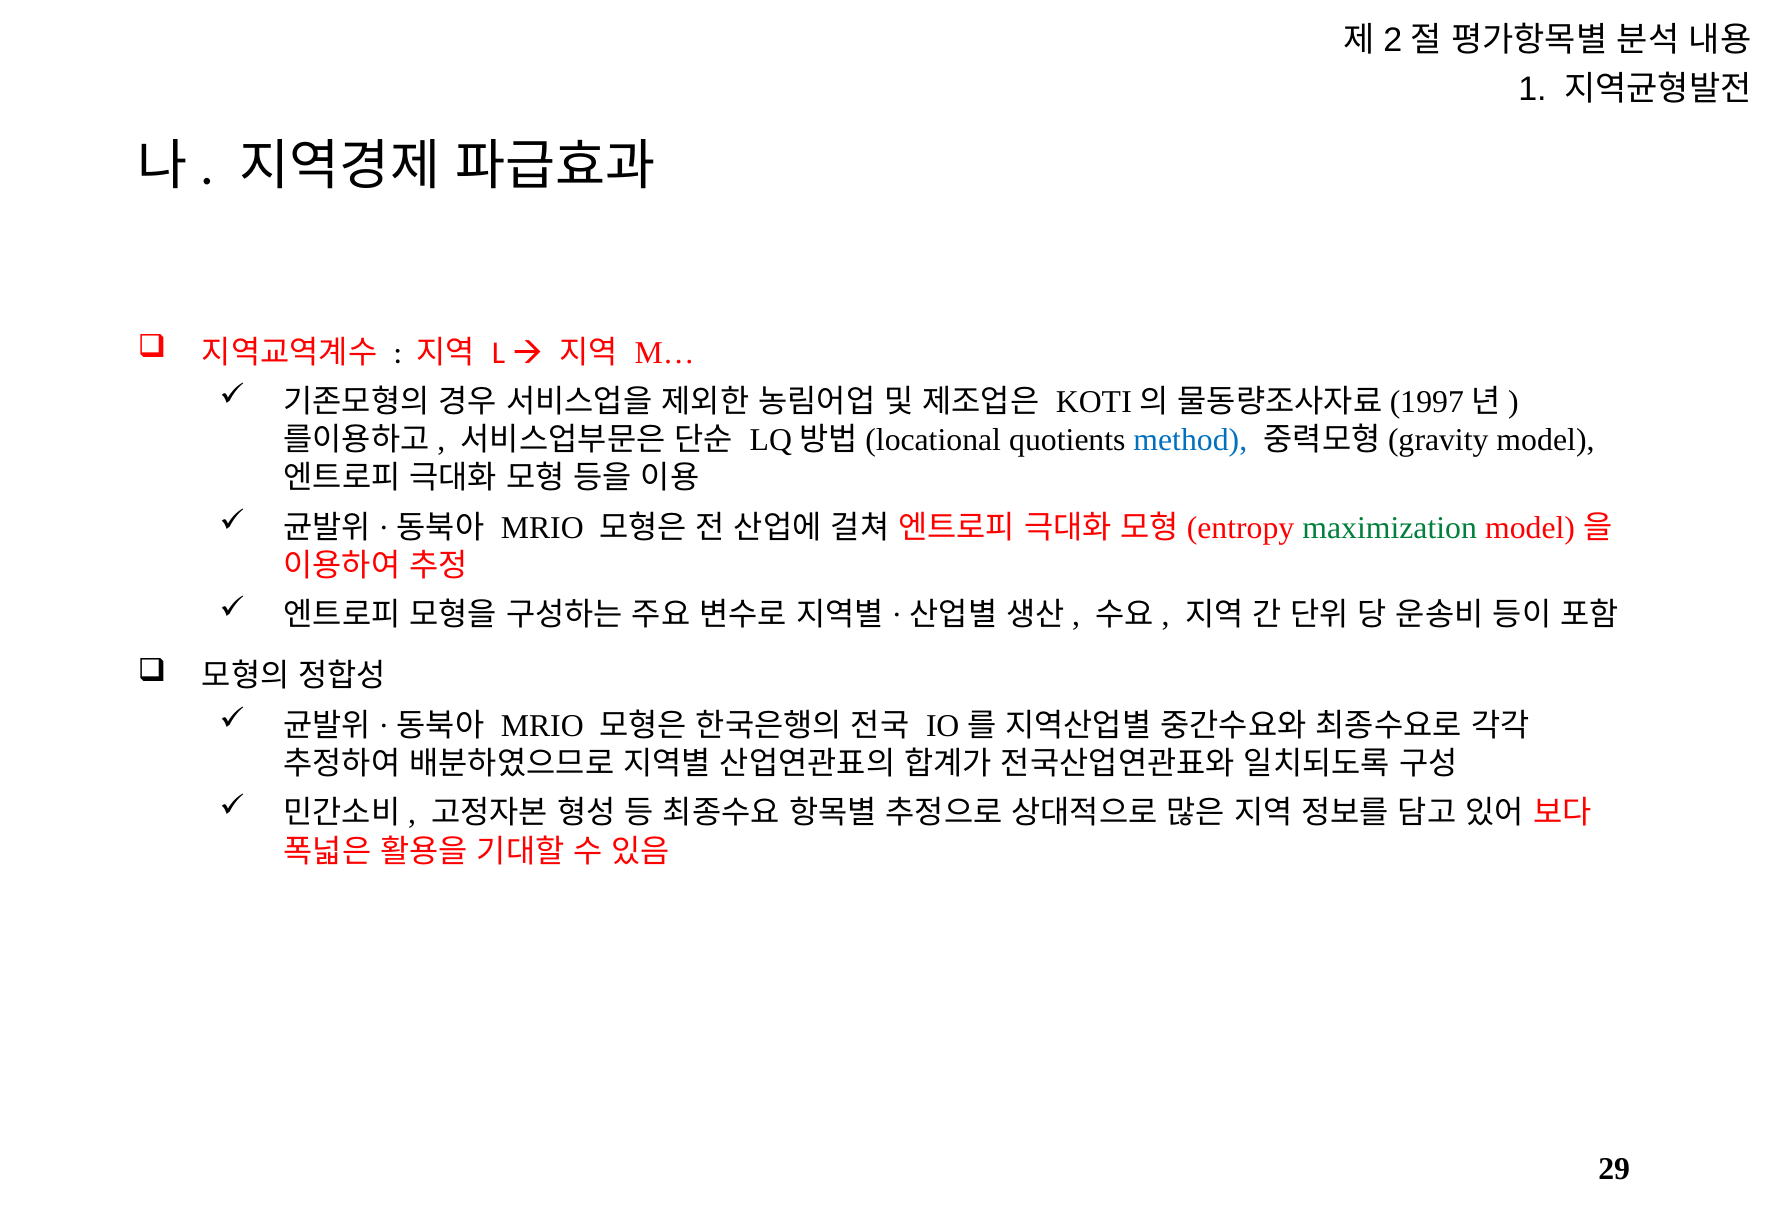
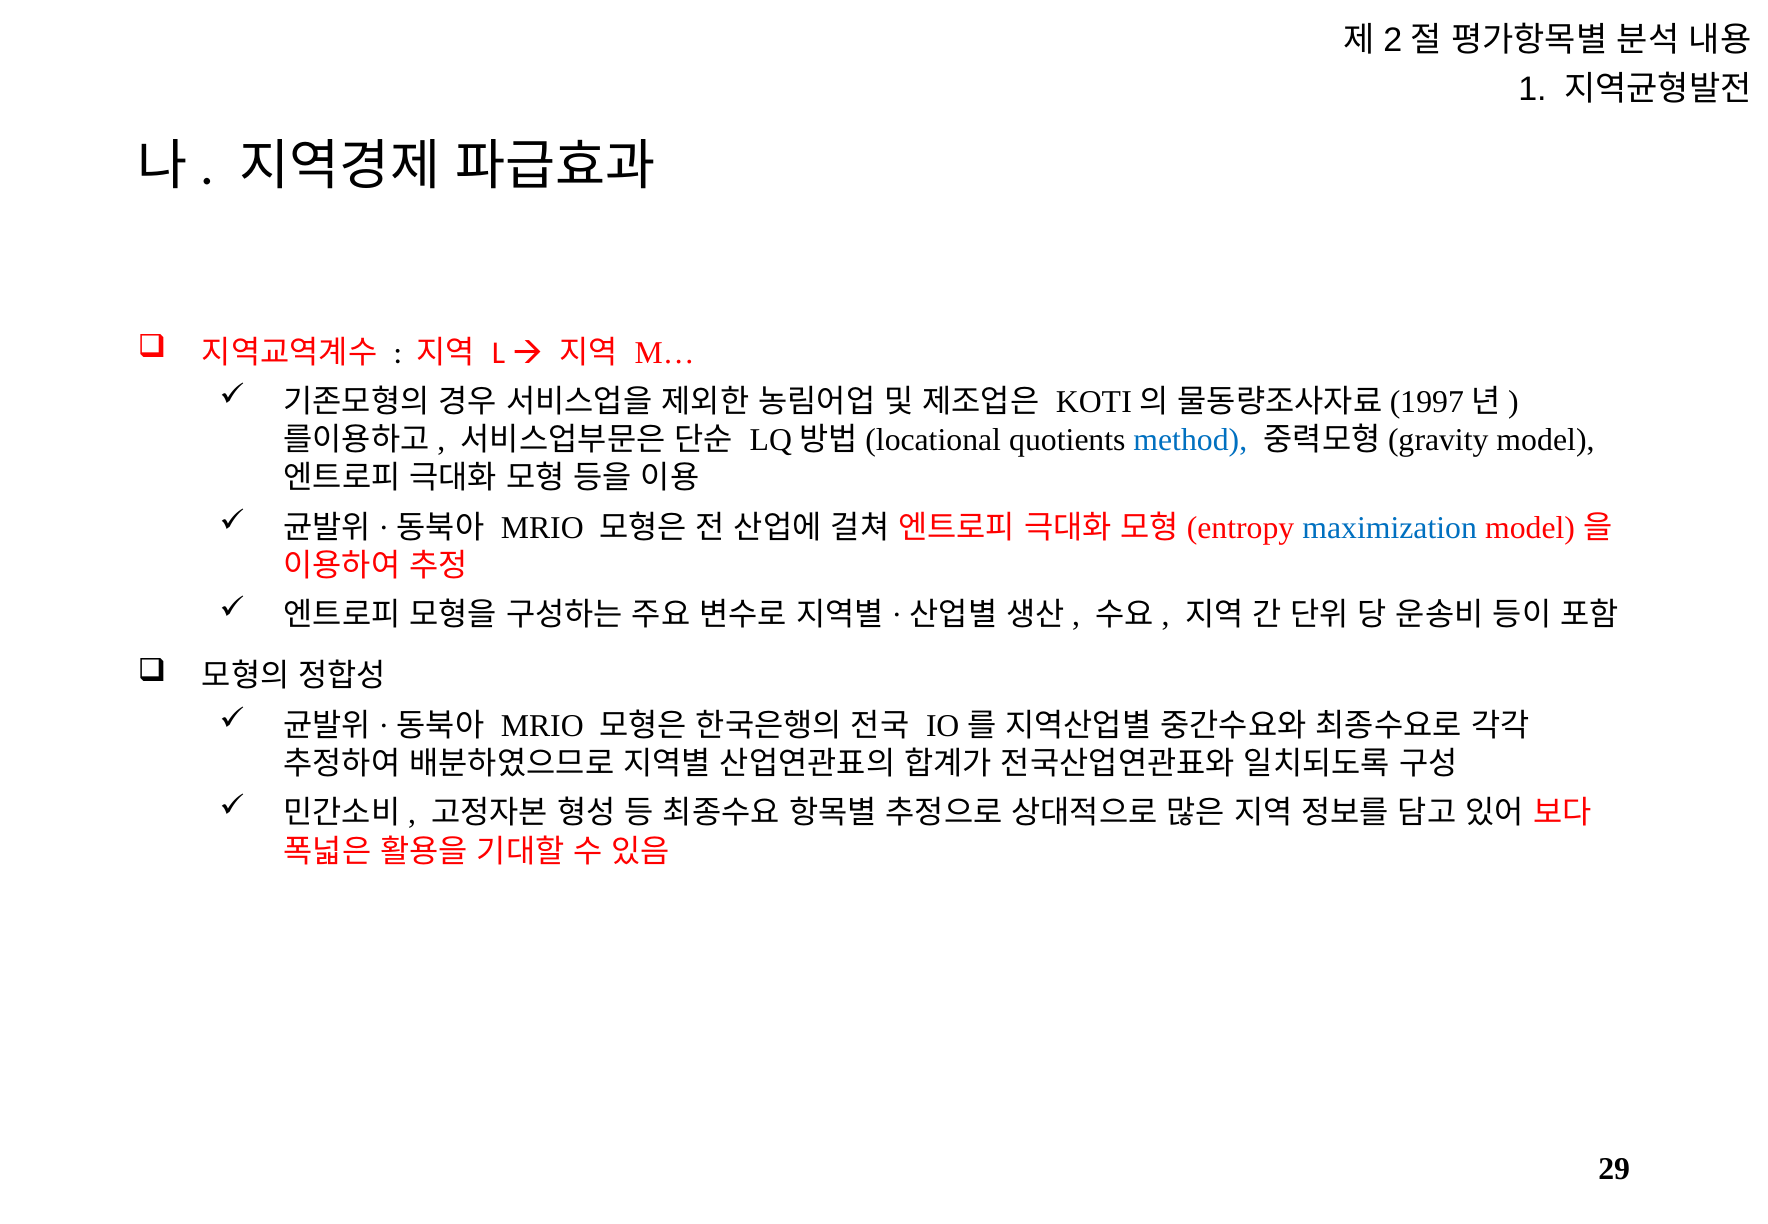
maximization colour: green -> blue (1390, 528)
